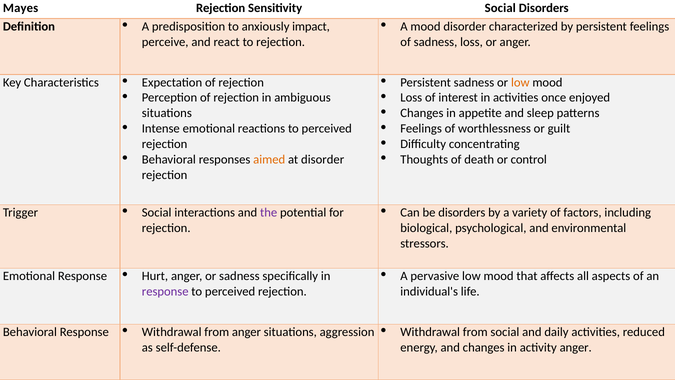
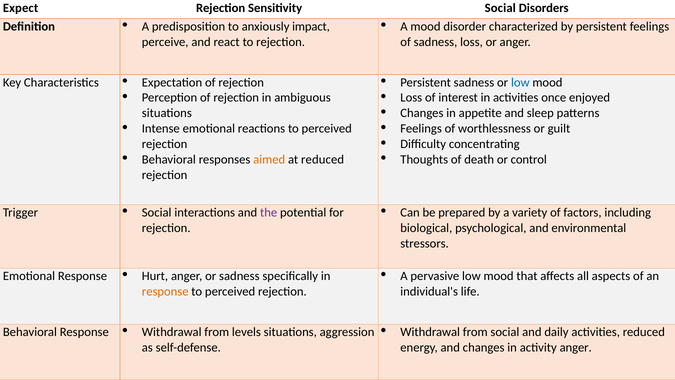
Mayes: Mayes -> Expect (21, 8)
low colour: orange -> blue (520, 82)
at disorder: disorder -> reduced (323, 160)
be disorders: disorders -> prepared (462, 212)
response colour: purple -> orange (165, 291)
from anger: anger -> levels (246, 332)
